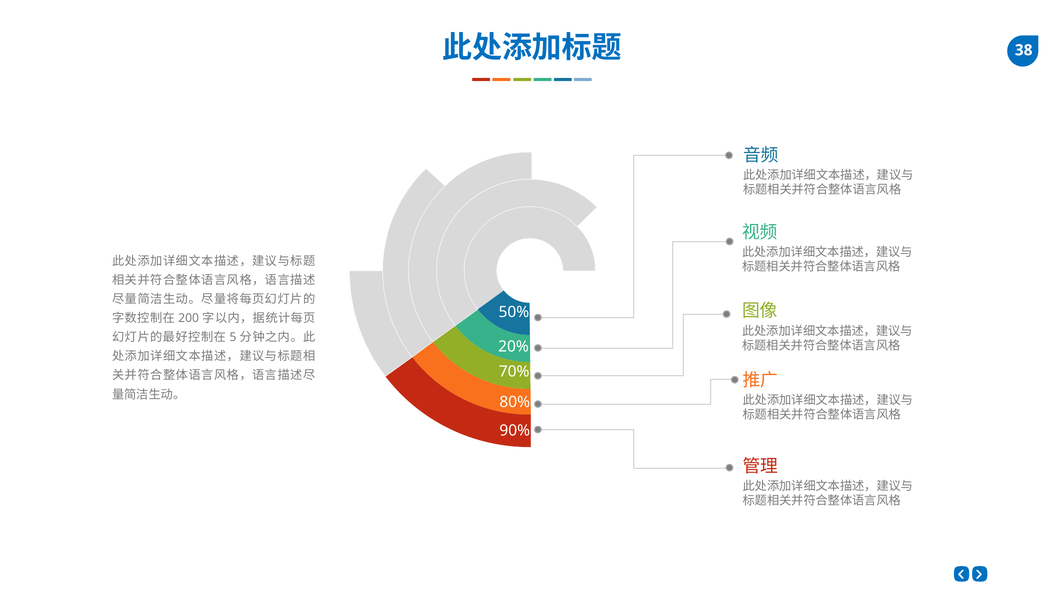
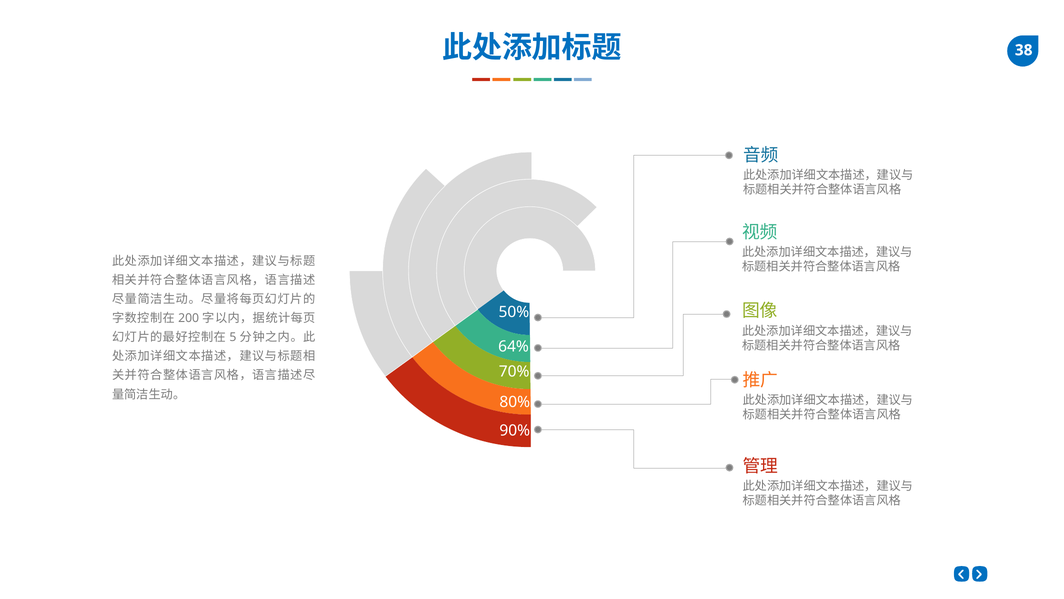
20%: 20% -> 64% (514, 346)
